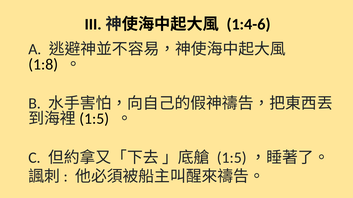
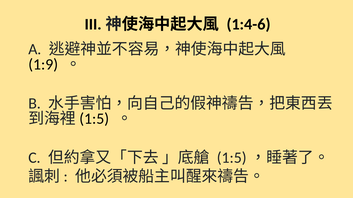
1:8: 1:8 -> 1:9 (43, 65)
